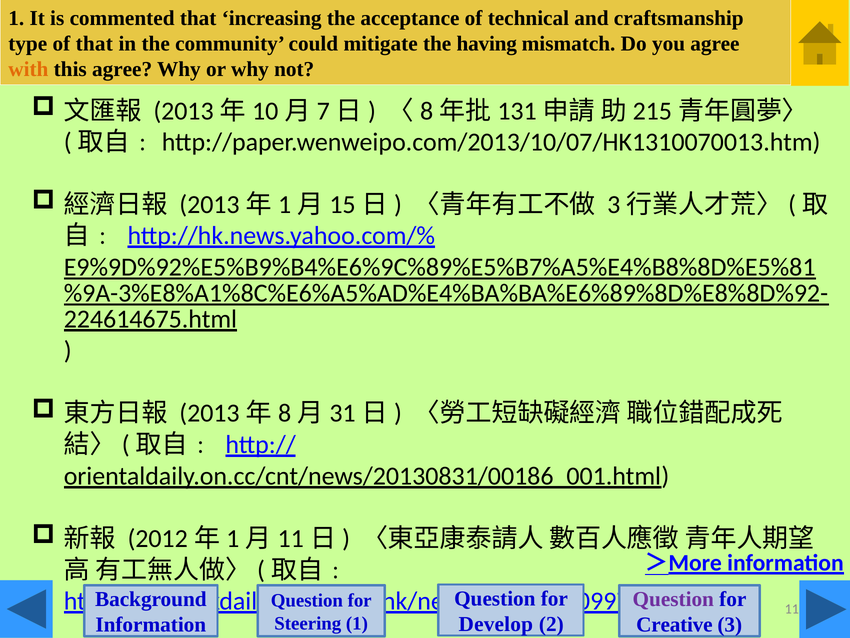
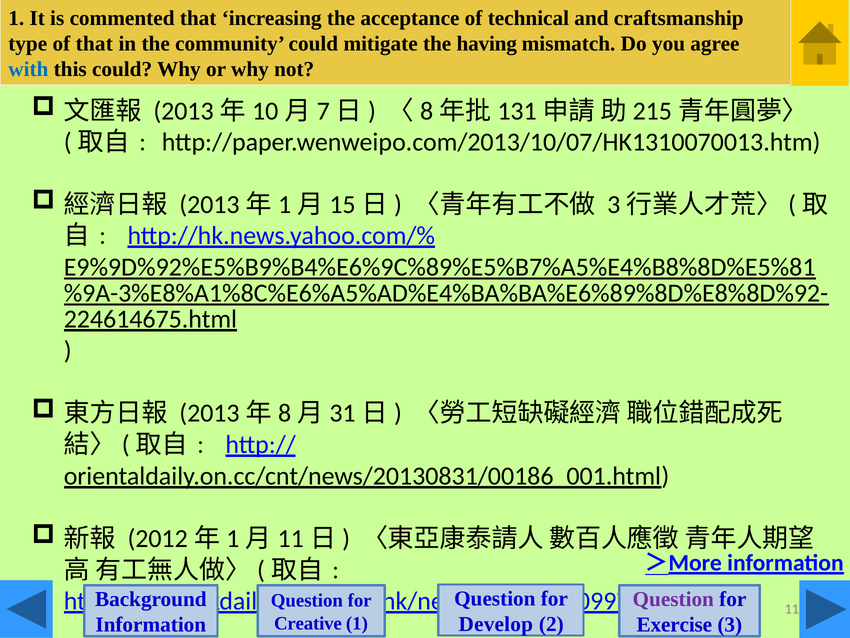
with colour: orange -> blue (28, 69)
this agree: agree -> could (122, 69)
Steering: Steering -> Creative (308, 623)
Creative: Creative -> Exercise (674, 624)
